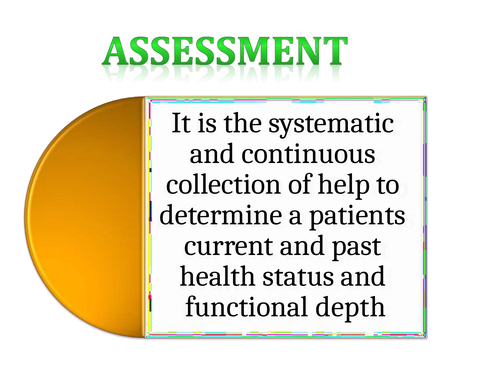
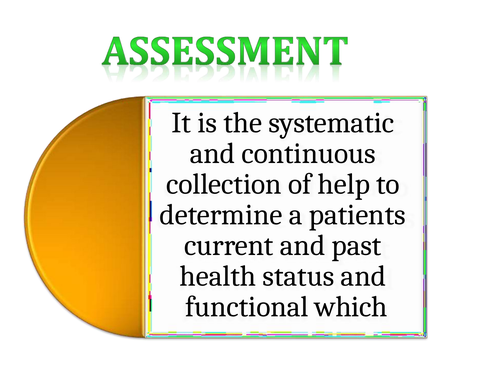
depth: depth -> which (351, 307)
